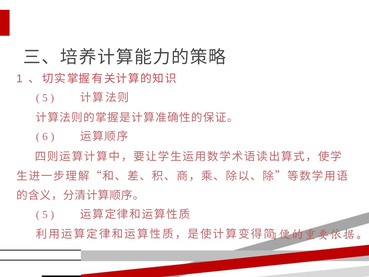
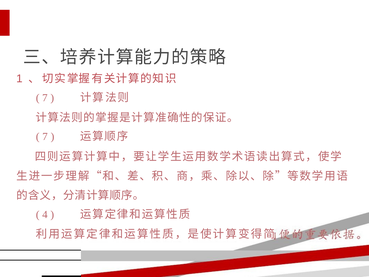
5: 5 -> 7 (45, 98)
6: 6 -> 7 (45, 137)
5: 5 -> 4 (45, 214)
